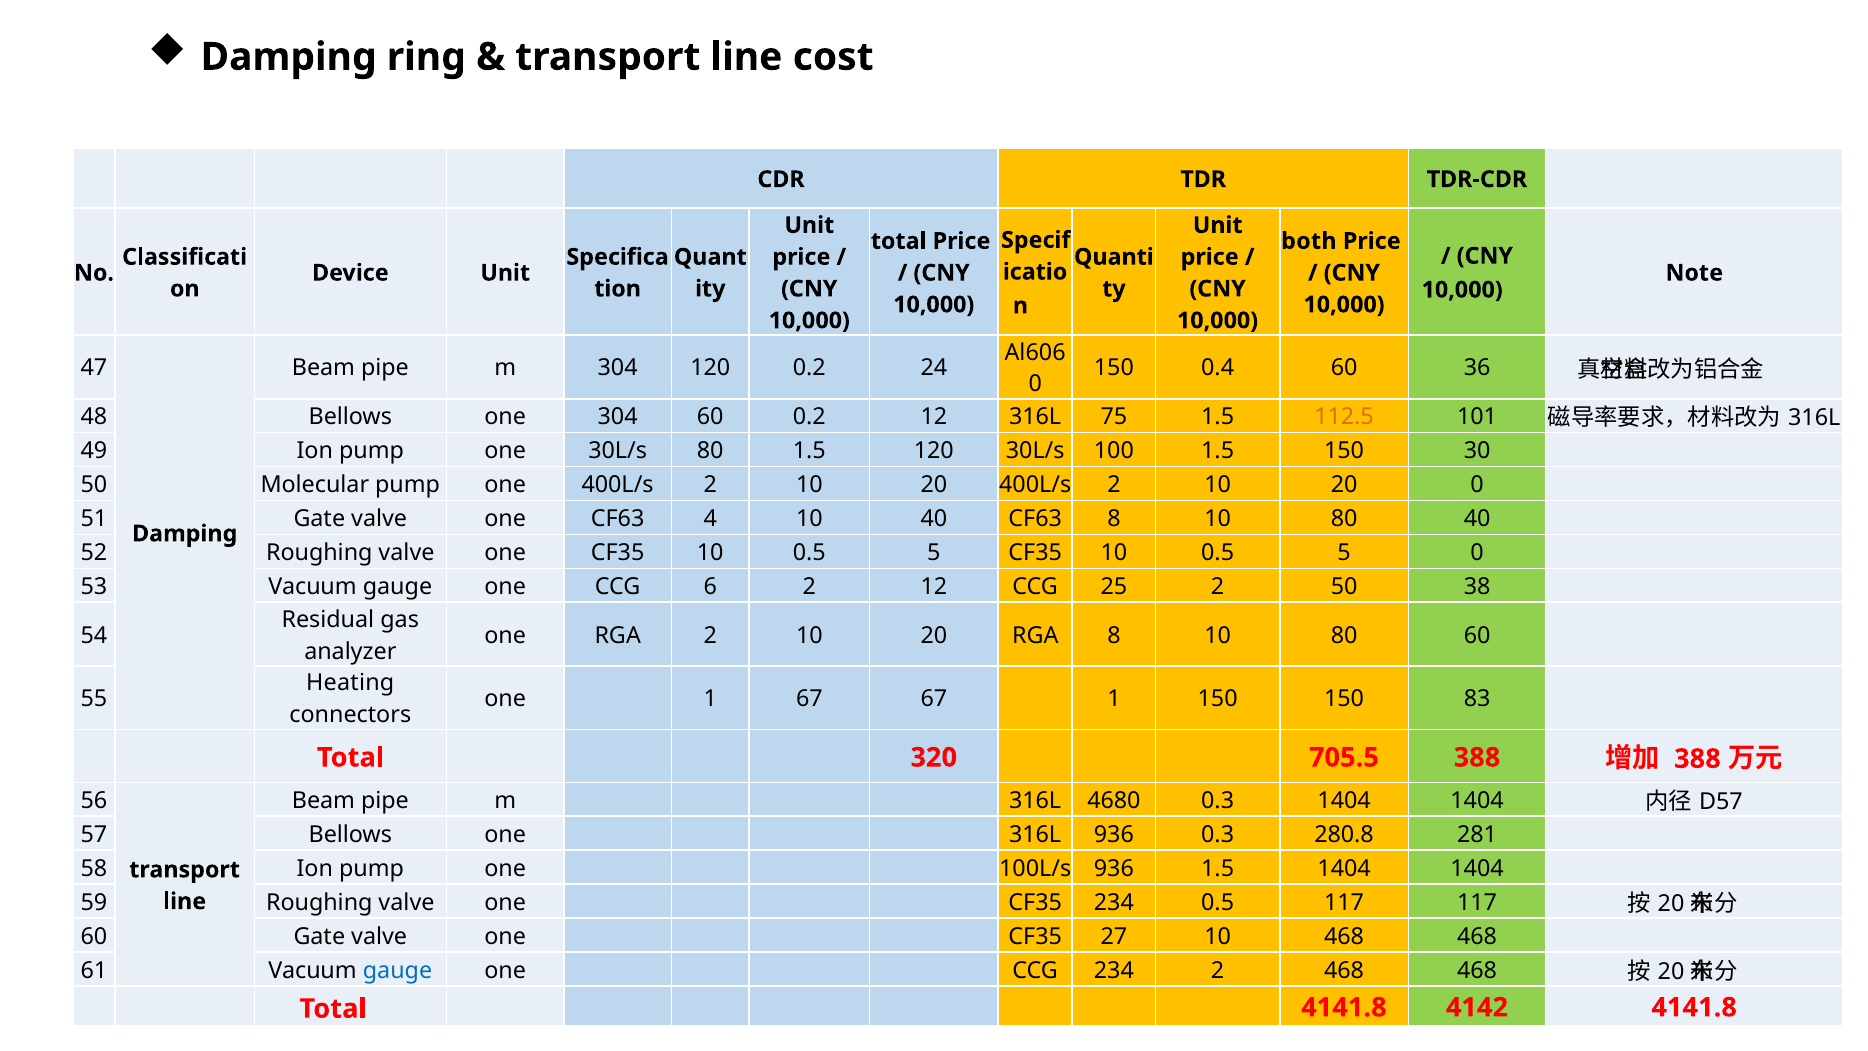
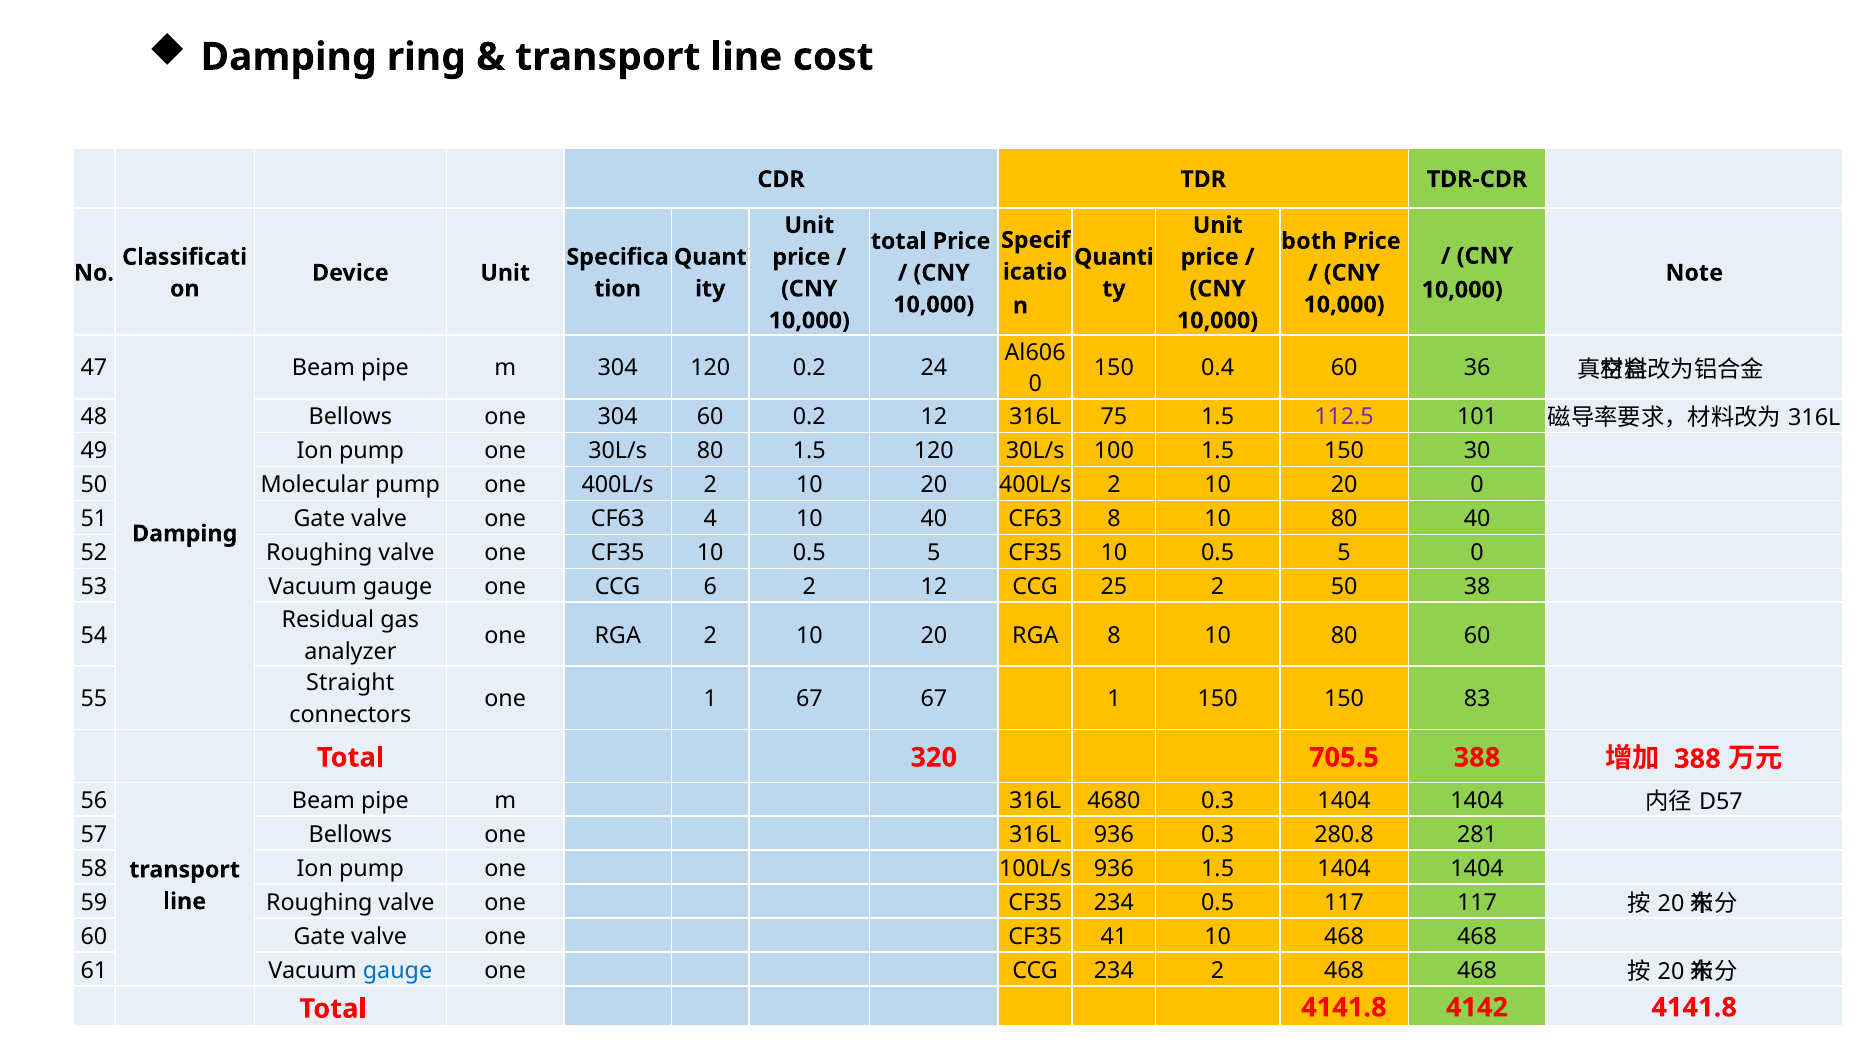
112.5 colour: orange -> purple (1344, 417)
Heating: Heating -> Straight (350, 683)
27: 27 -> 41 (1114, 936)
